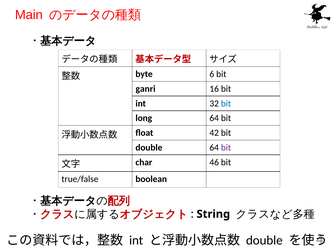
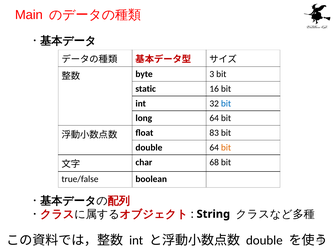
6: 6 -> 3 (212, 74)
ganri: ganri -> static (146, 89)
42: 42 -> 83 (214, 133)
bit colour: purple -> orange (226, 148)
46: 46 -> 68 (214, 163)
